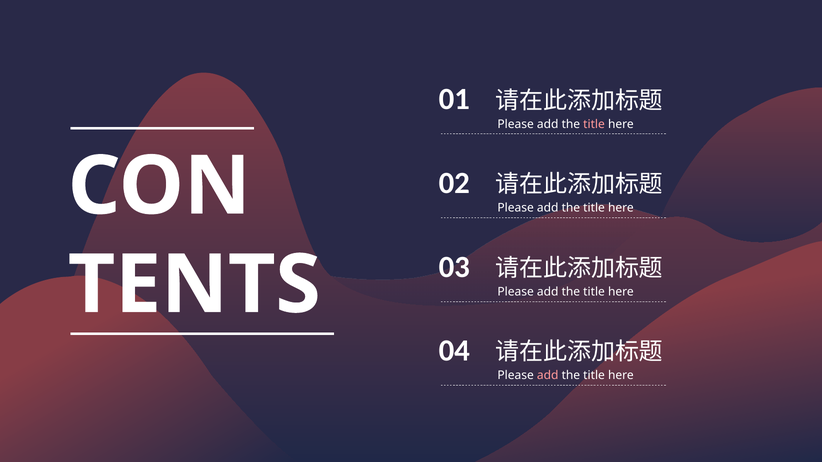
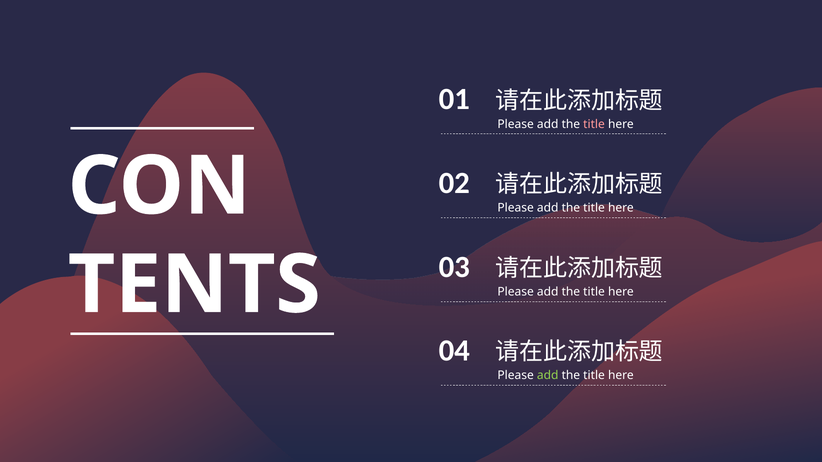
add colour: pink -> light green (548, 376)
